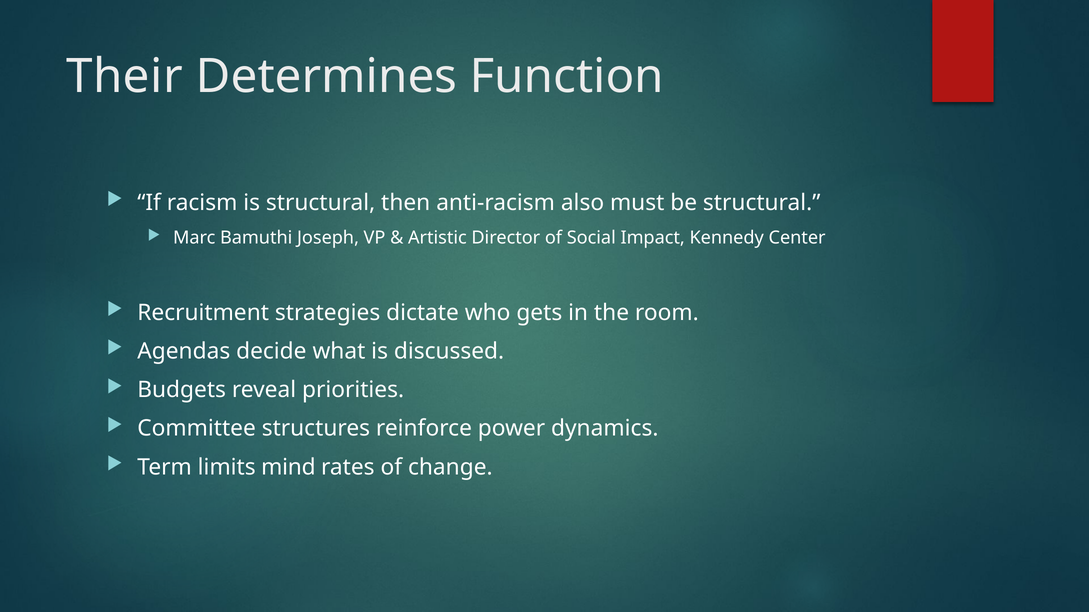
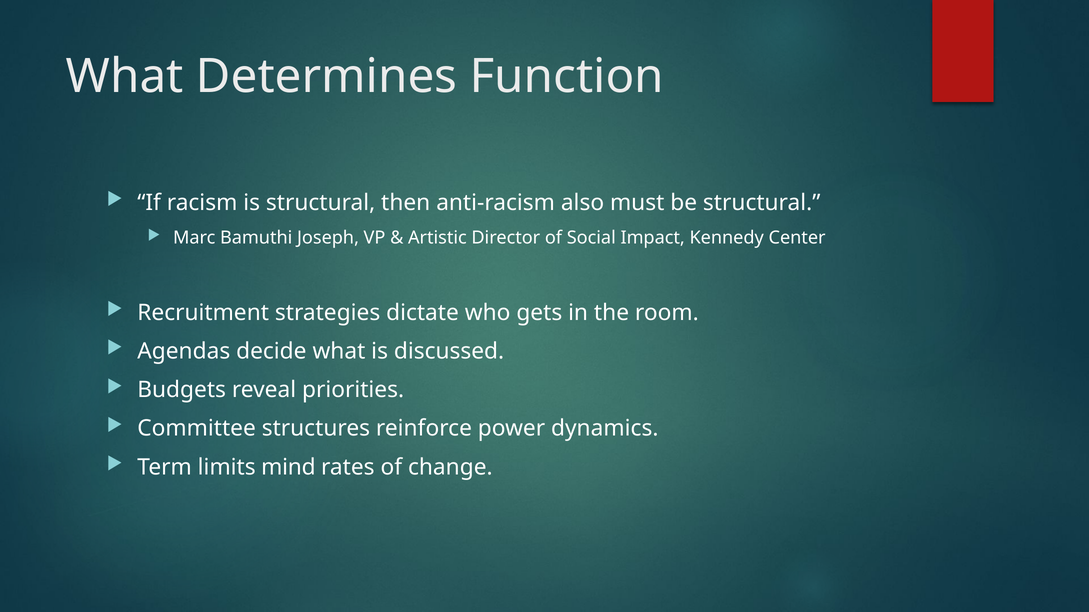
Their: Their -> What (125, 76)
